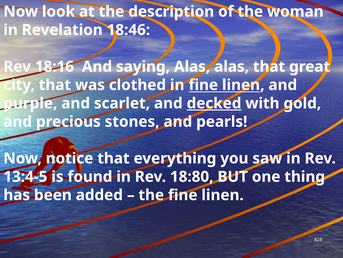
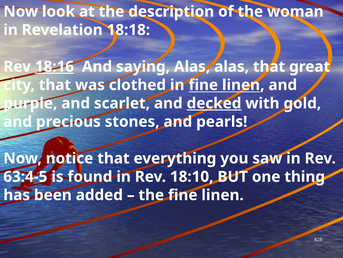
18:46: 18:46 -> 18:18 (128, 30)
18:16 underline: none -> present (54, 66)
13:4-5: 13:4-5 -> 63:4-5 (25, 176)
18:80: 18:80 -> 18:10 (192, 176)
